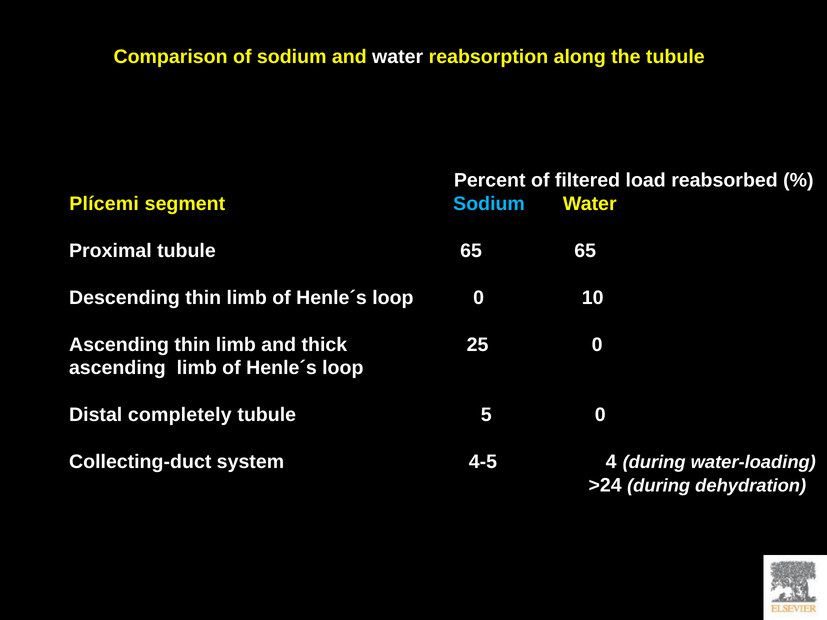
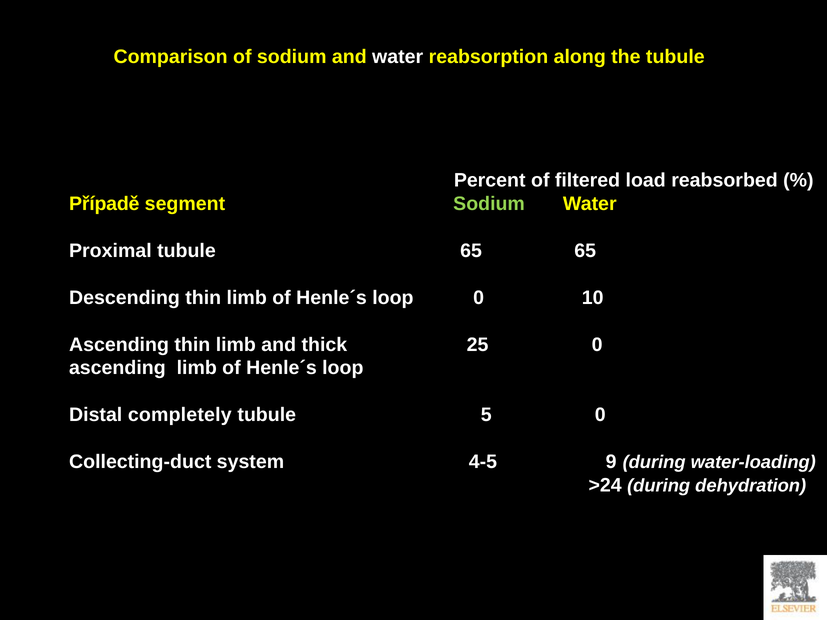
Plícemi: Plícemi -> Případě (104, 204)
Sodium colour: light blue -> light green (489, 204)
4: 4 -> 9 (611, 462)
